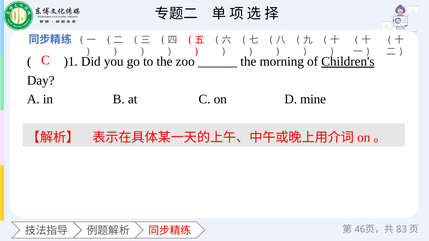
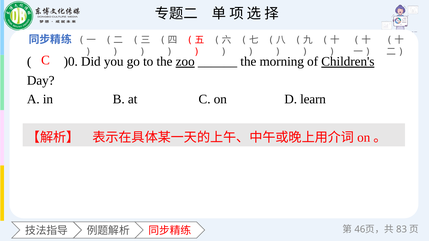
)1: )1 -> )0 (71, 62)
zoo underline: none -> present (185, 62)
mine: mine -> learn (313, 99)
